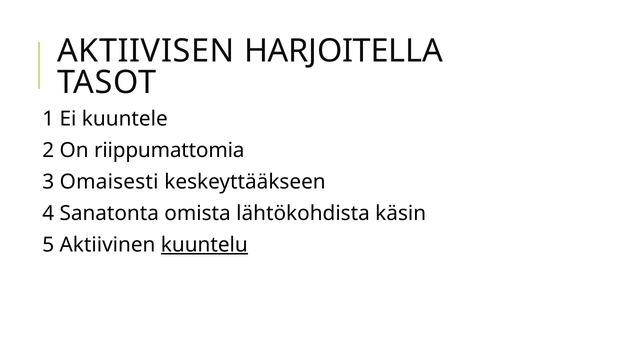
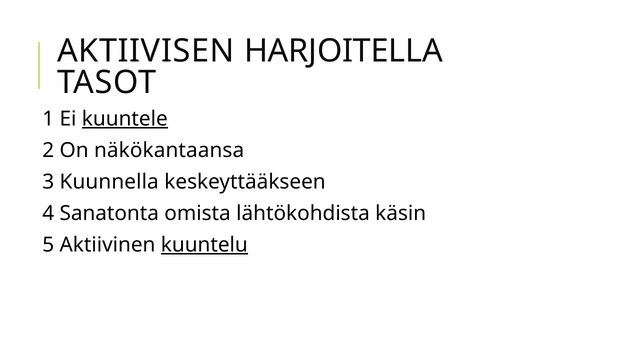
kuuntele underline: none -> present (125, 119)
riippumattomia: riippumattomia -> näkökantaansa (169, 150)
Omaisesti: Omaisesti -> Kuunnella (109, 182)
